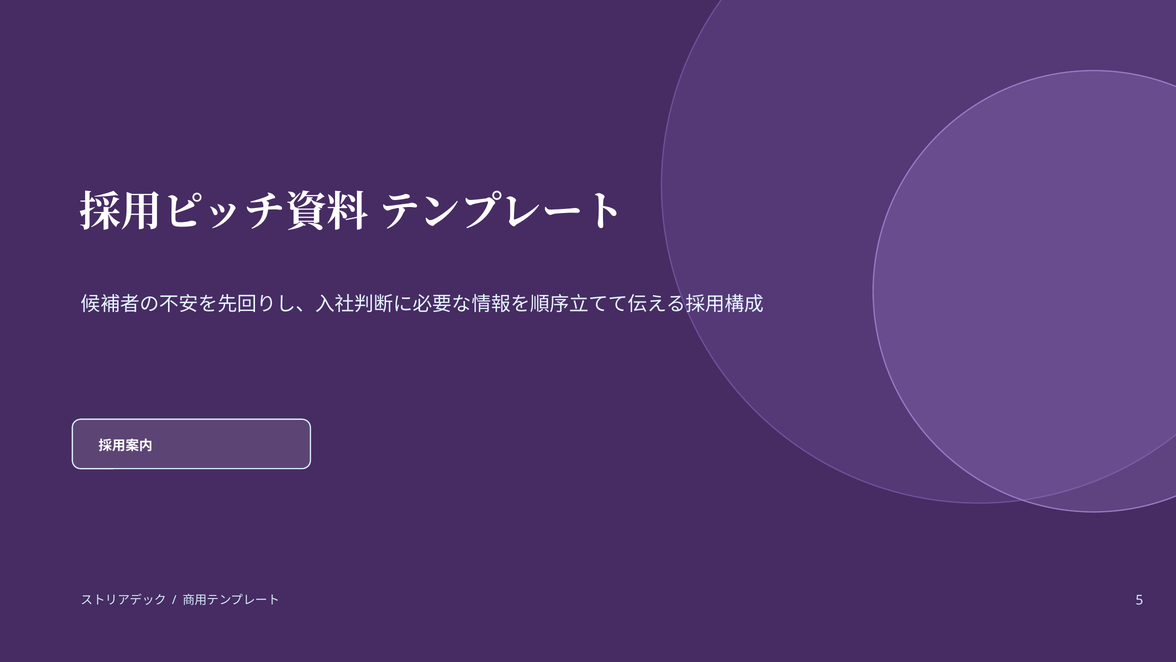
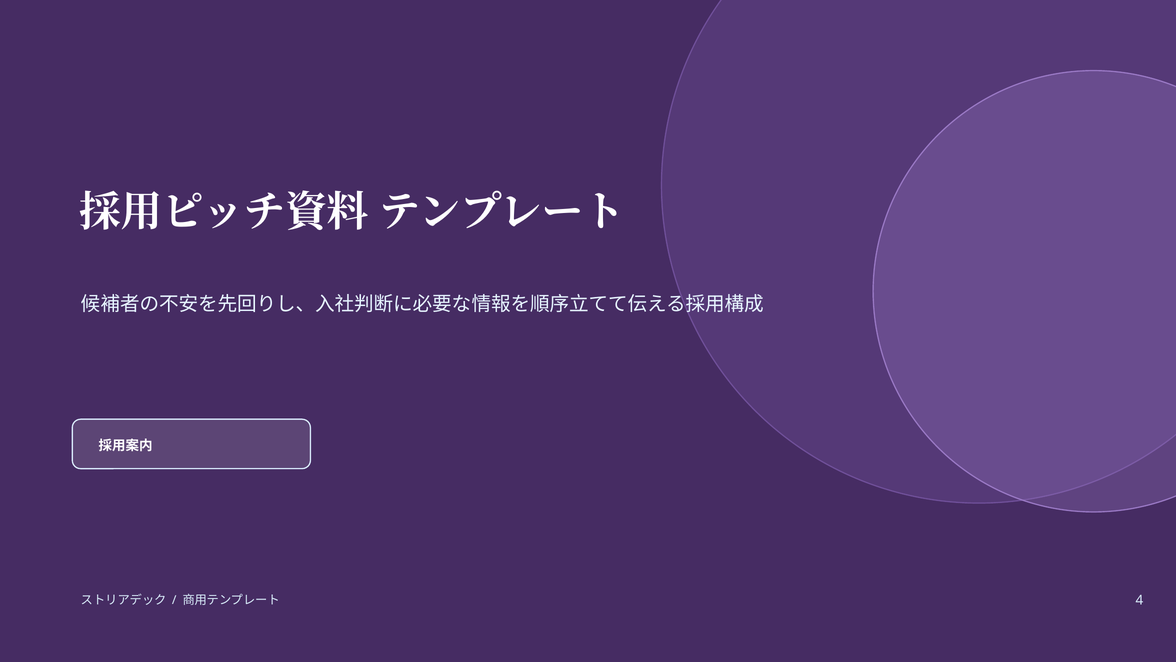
5: 5 -> 4 (1139, 600)
